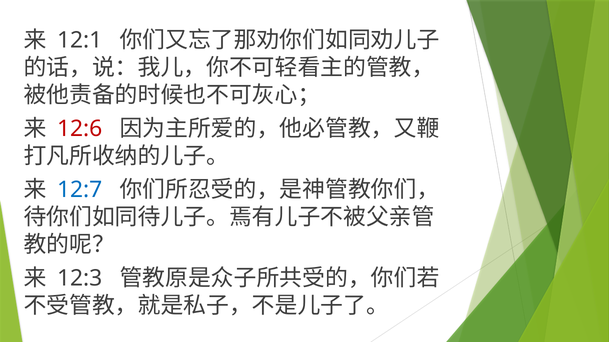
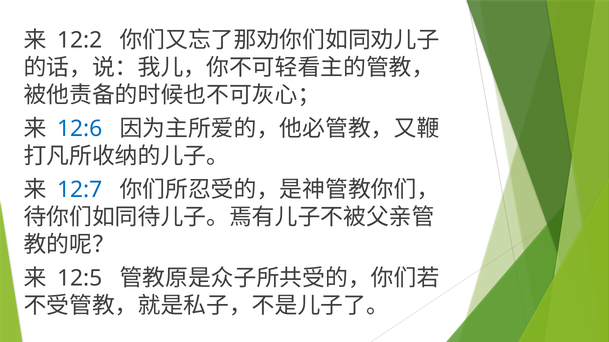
12:1: 12:1 -> 12:2 (80, 40)
12:6 colour: red -> blue (80, 129)
12:3: 12:3 -> 12:5 (80, 279)
